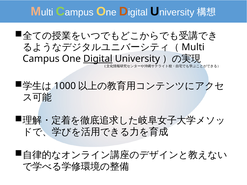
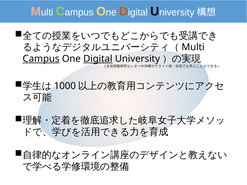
Campus underline: none -> present (41, 59)
